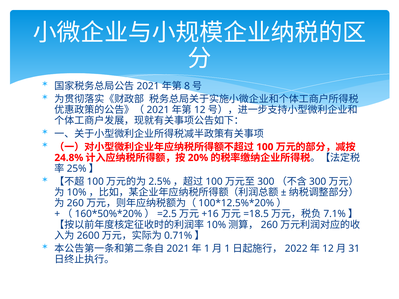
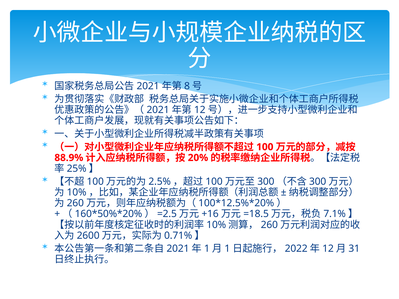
24.8%: 24.8% -> 88.9% (69, 158)
